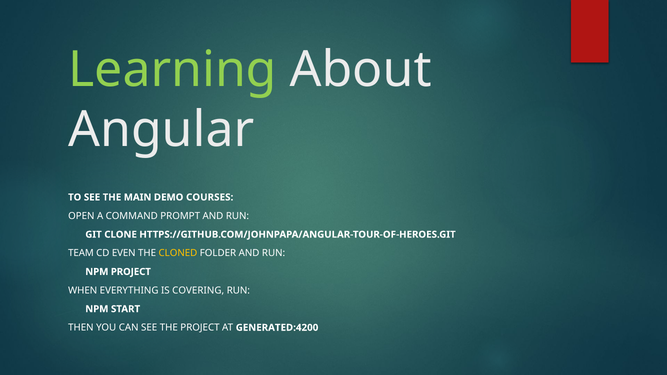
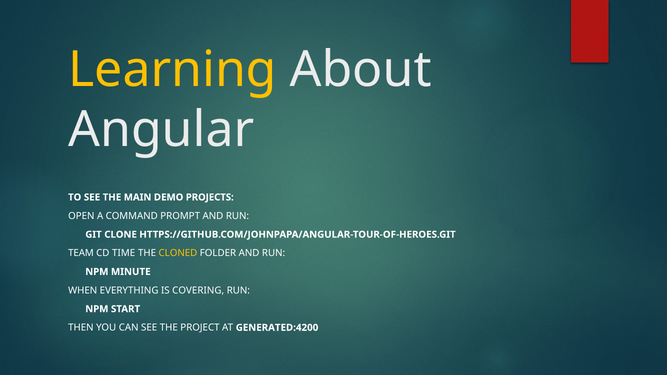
Learning colour: light green -> yellow (172, 70)
COURSES: COURSES -> PROJECTS (210, 197)
EVEN: EVEN -> TIME (124, 253)
NPM PROJECT: PROJECT -> MINUTE (131, 272)
